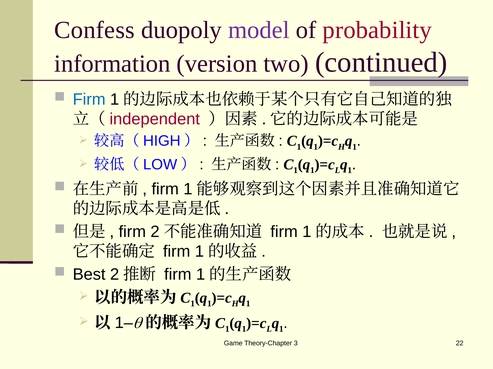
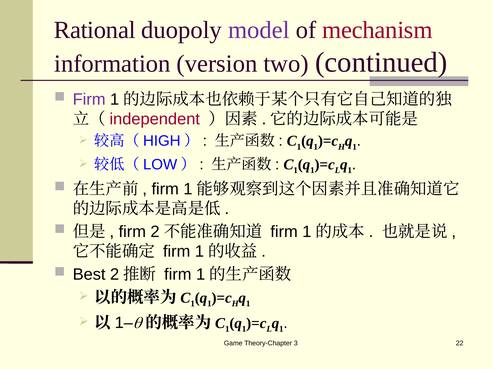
Confess: Confess -> Rational (95, 30)
probability: probability -> mechanism (377, 30)
Firm colour: blue -> purple (89, 100)
